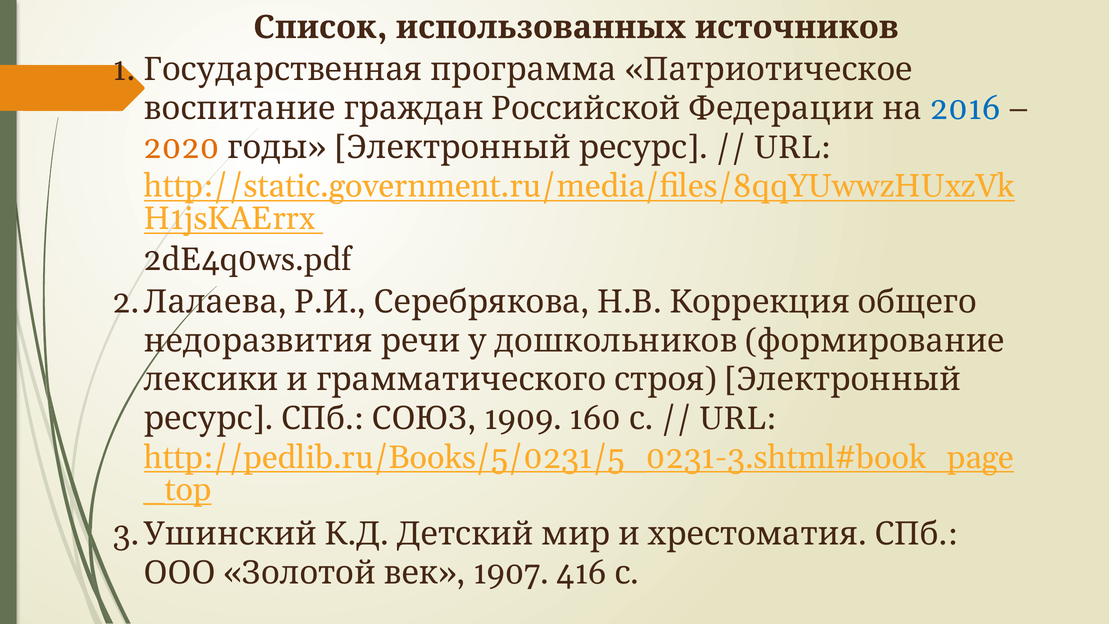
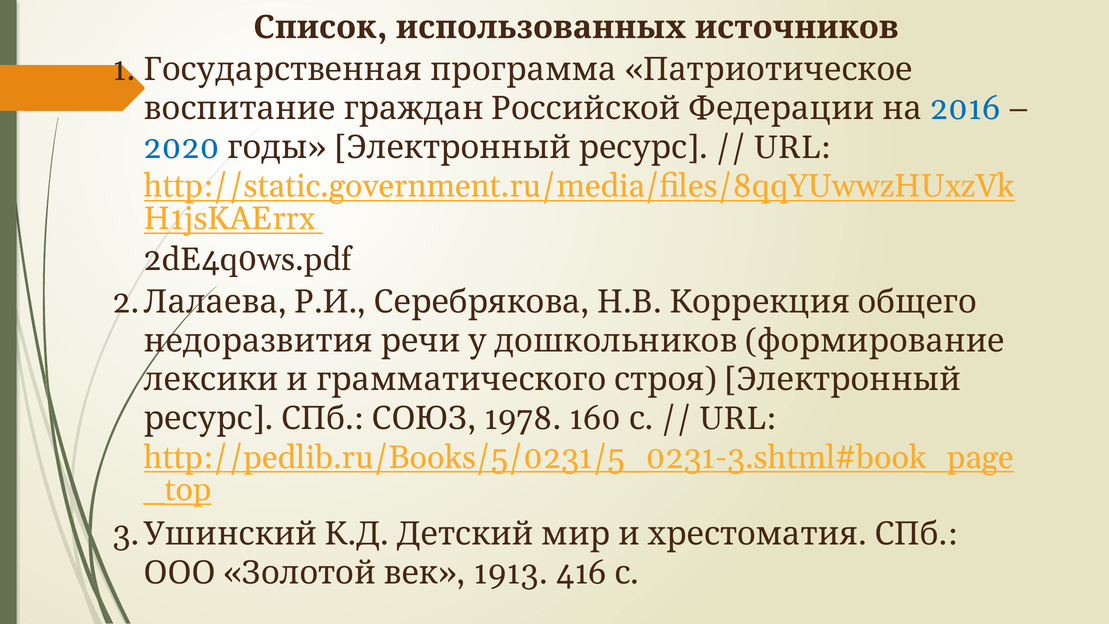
2020 colour: orange -> blue (182, 147)
1909: 1909 -> 1978 (523, 418)
1907: 1907 -> 1913 (511, 573)
